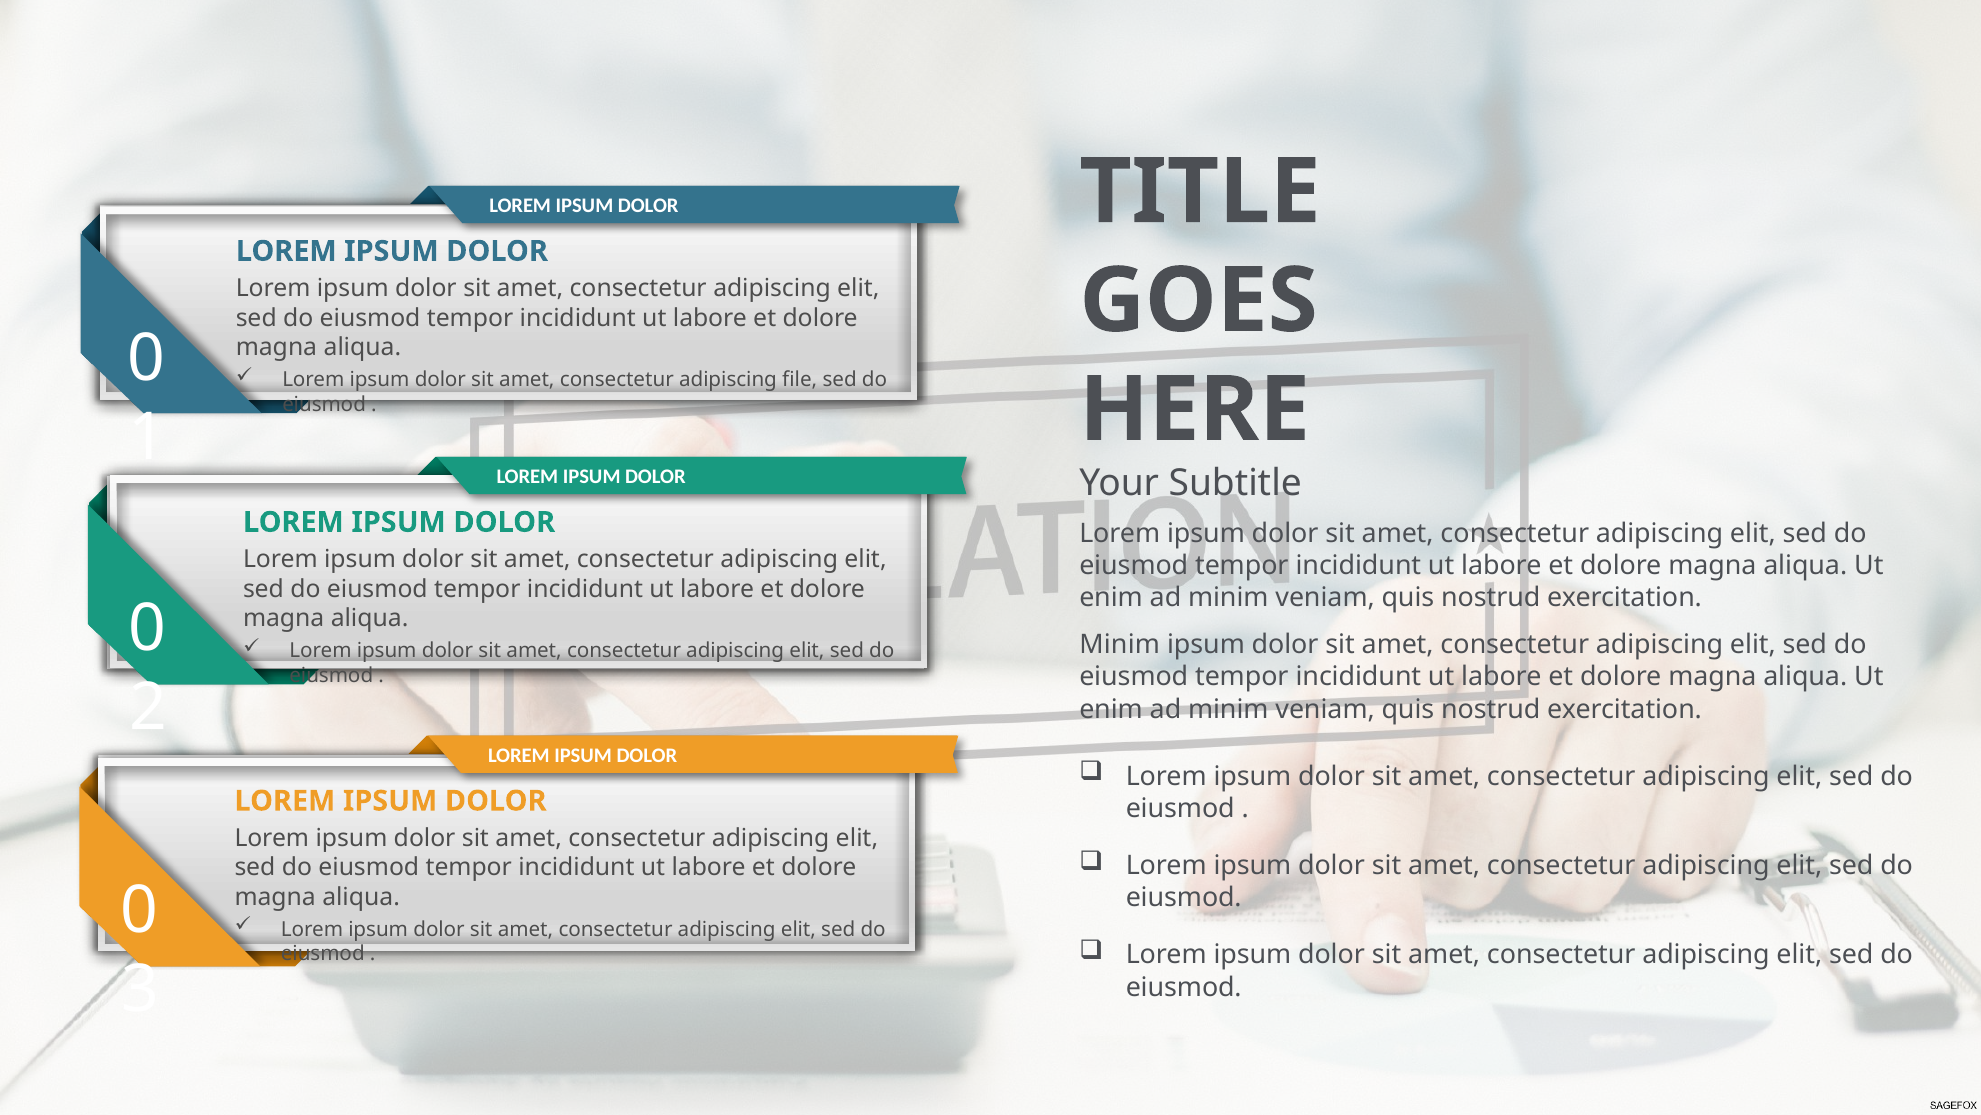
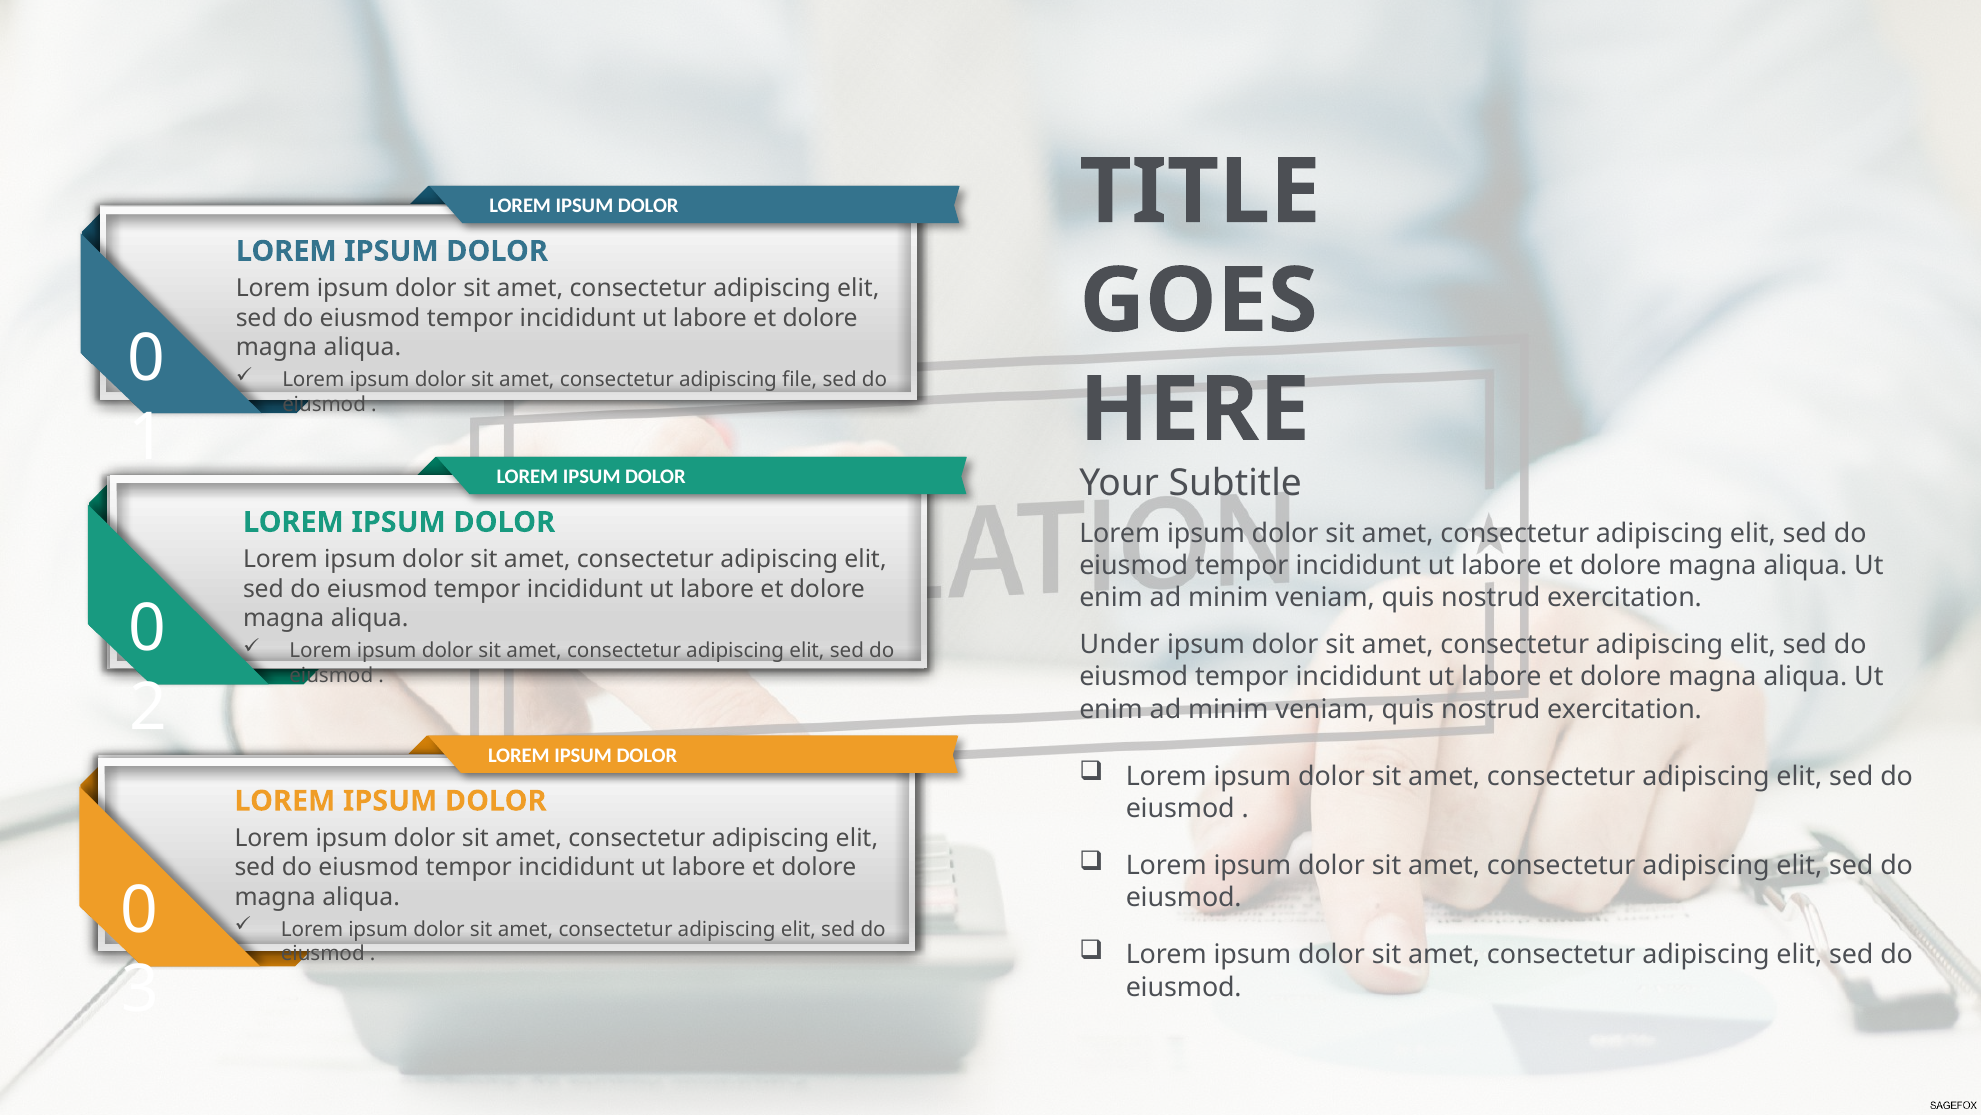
Minim: Minim -> Under (1120, 644)
